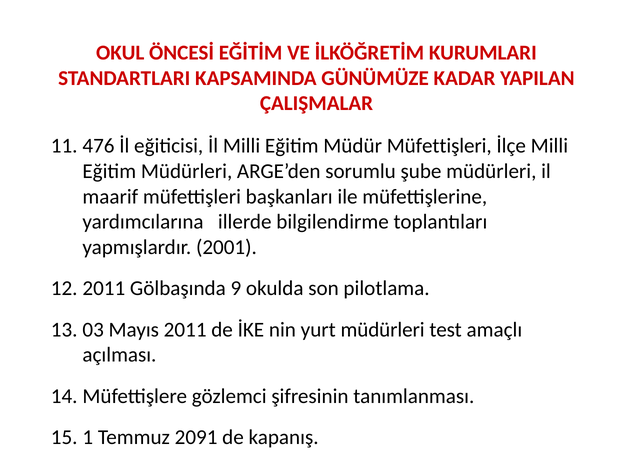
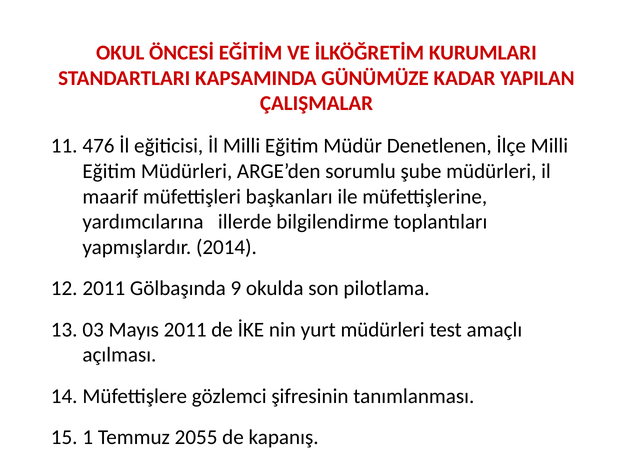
Müdür Müfettişleri: Müfettişleri -> Denetlenen (439, 146)
2001: 2001 -> 2014 (226, 247)
2091: 2091 -> 2055 (196, 437)
